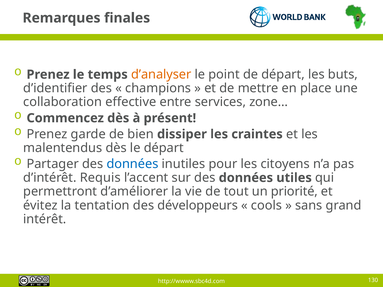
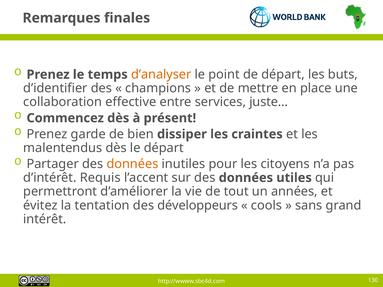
zone…: zone… -> juste… (269, 102)
données colour: blue -> orange (132, 164)
priorité: priorité -> années (294, 192)
